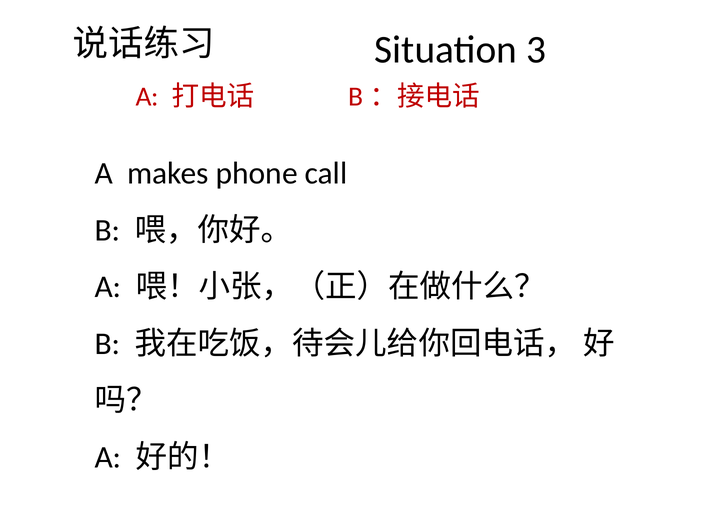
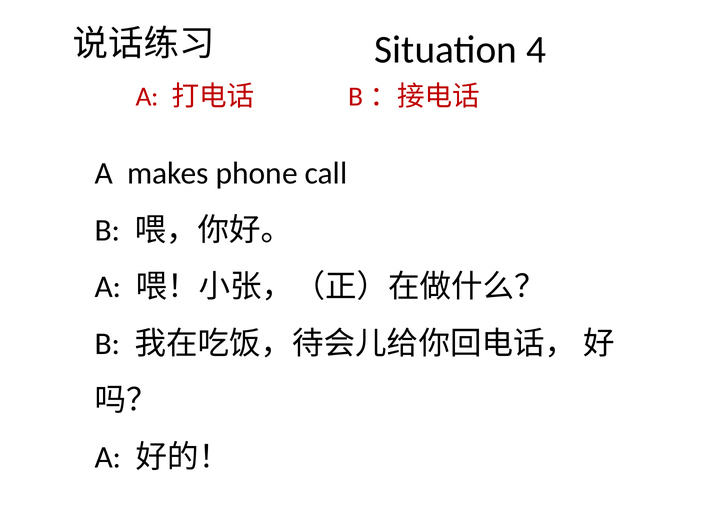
3: 3 -> 4 (536, 50)
